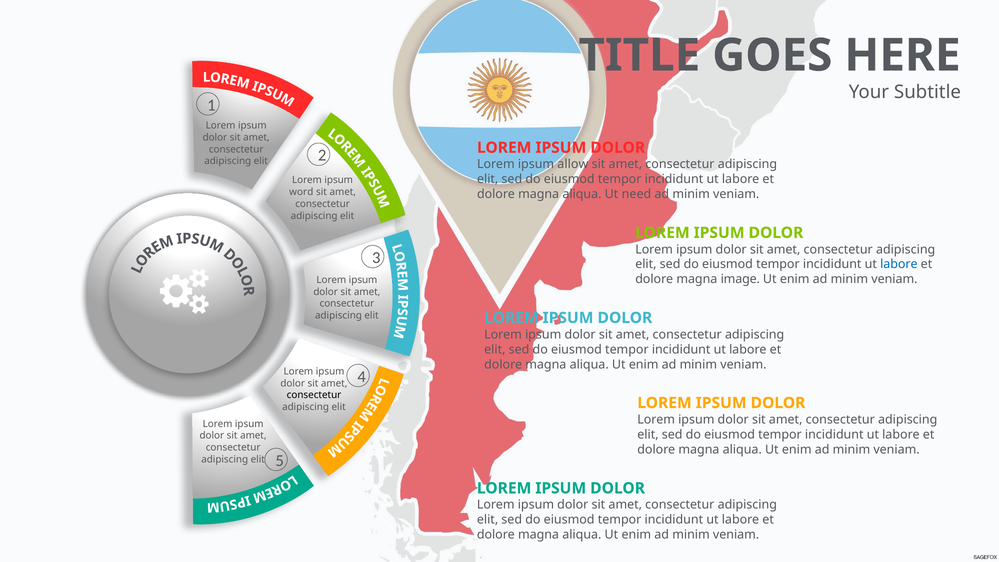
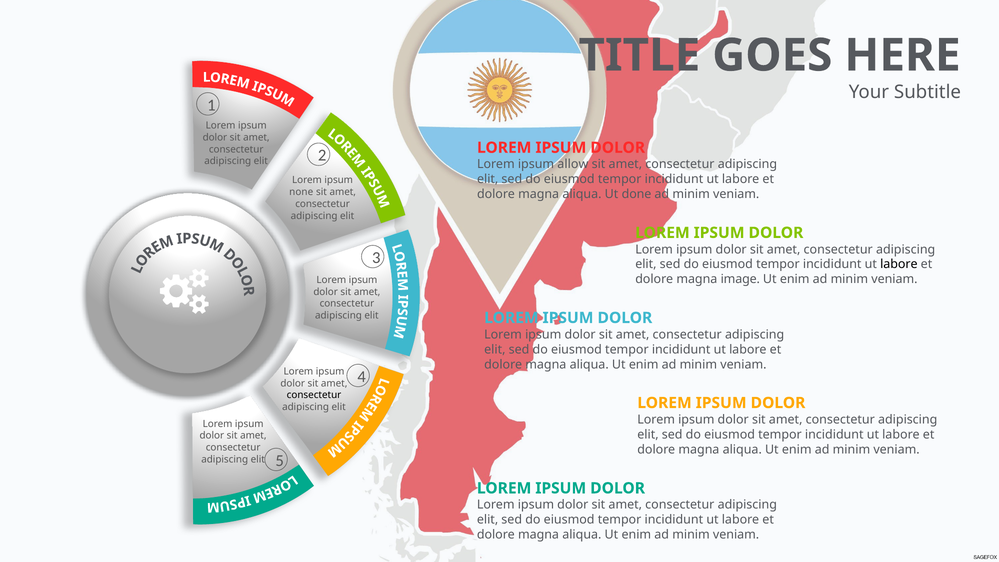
word: word -> none (301, 192)
need: need -> done (637, 194)
labore colour: blue -> black (899, 264)
